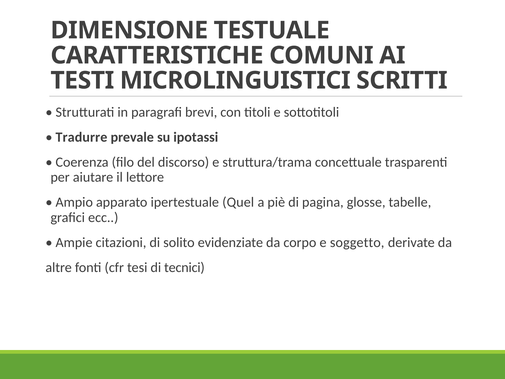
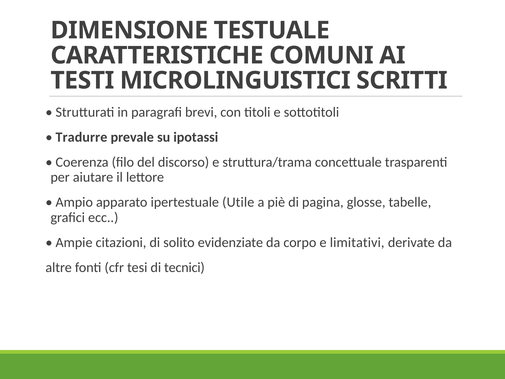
Quel: Quel -> Utile (238, 202)
soggetto: soggetto -> limitativi (357, 242)
